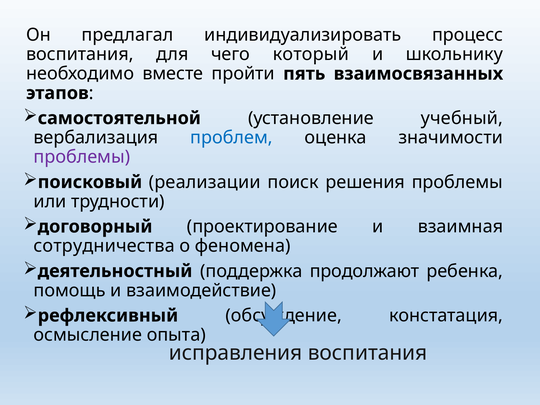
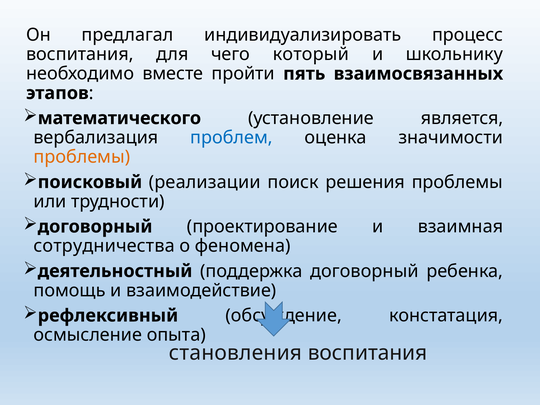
самостоятельной: самостоятельной -> математического (119, 118)
учебный: учебный -> является (462, 118)
проблемы colour: purple -> orange (82, 157)
поддержка продолжают: продолжают -> договорный (364, 271)
исправления: исправления -> становления (236, 353)
